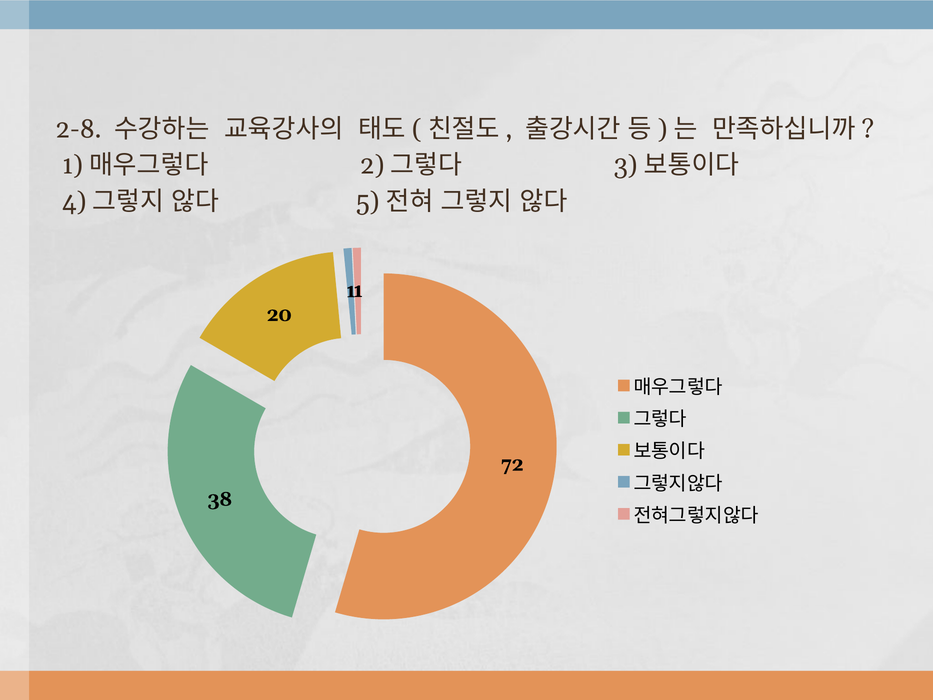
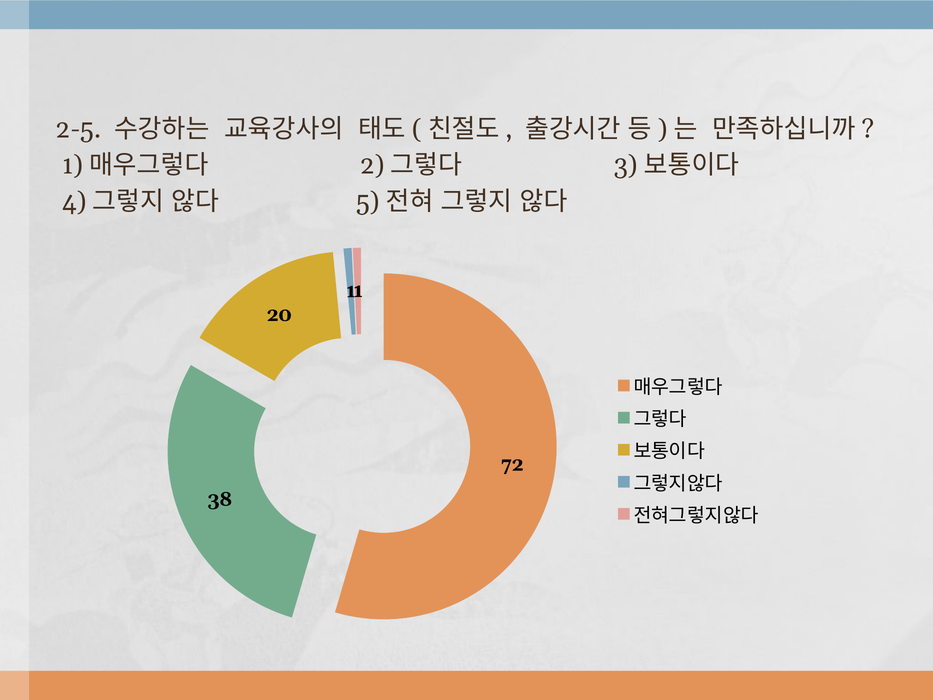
2-8: 2-8 -> 2-5 (79, 129)
